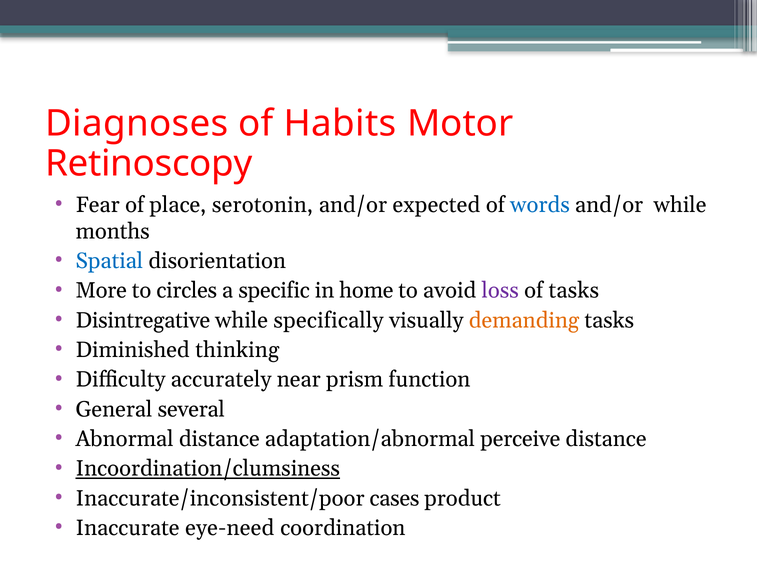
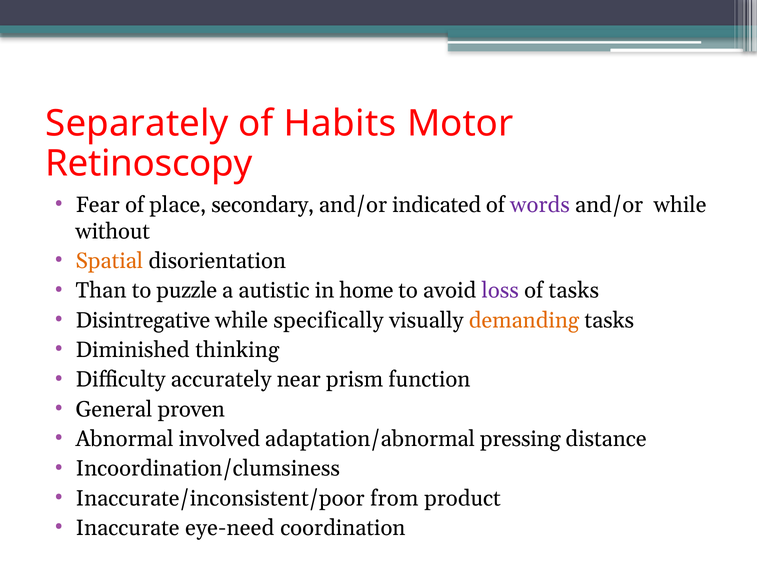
Diagnoses: Diagnoses -> Separately (137, 124)
serotonin: serotonin -> secondary (263, 205)
expected: expected -> indicated (437, 205)
words colour: blue -> purple (540, 205)
months: months -> without (113, 231)
Spatial colour: blue -> orange (109, 261)
More: More -> Than (101, 291)
circles: circles -> puzzle (187, 291)
specific: specific -> autistic (274, 291)
several: several -> proven (191, 409)
Abnormal distance: distance -> involved (219, 439)
perceive: perceive -> pressing (520, 439)
Incoordination/clumsiness underline: present -> none (208, 468)
cases: cases -> from (394, 498)
